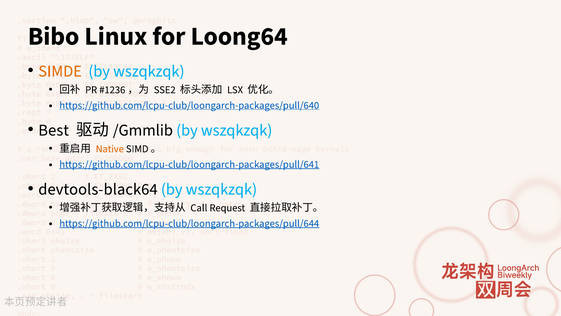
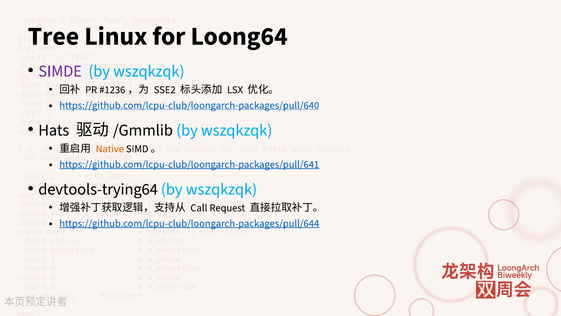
Bibo: Bibo -> Tree (53, 36)
SIMDE colour: orange -> purple (60, 71)
Best: Best -> Hats (54, 130)
devtools-black64: devtools-black64 -> devtools-trying64 (98, 189)
